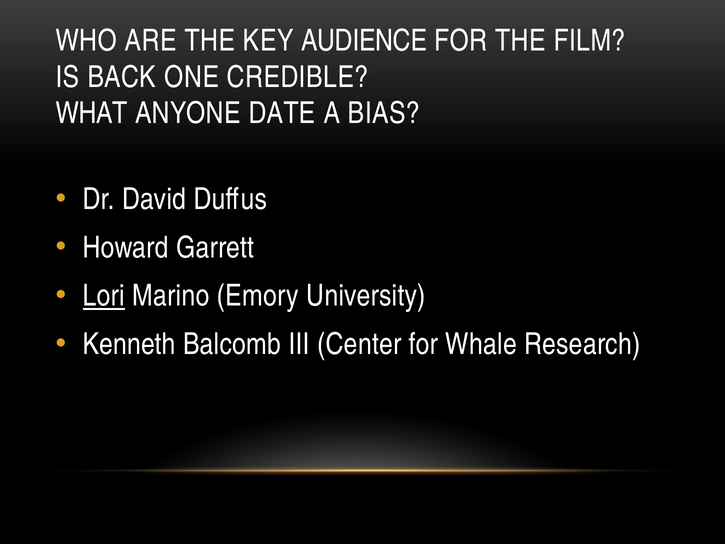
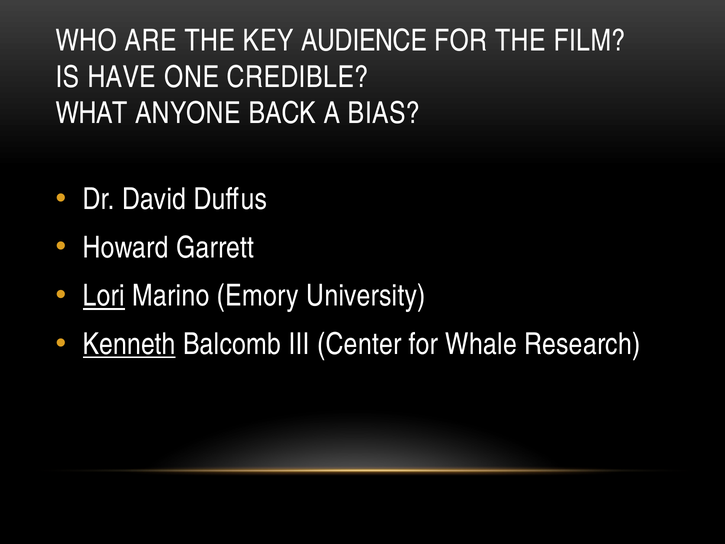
BACK: BACK -> HAVE (122, 77)
DATE: DATE -> BACK (282, 113)
Kenneth underline: none -> present (129, 344)
